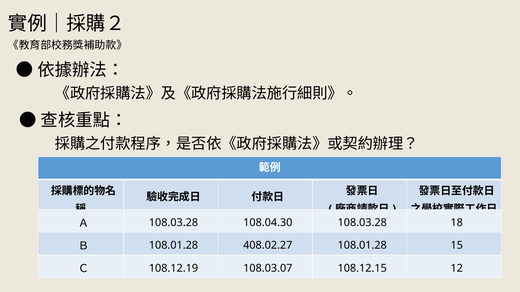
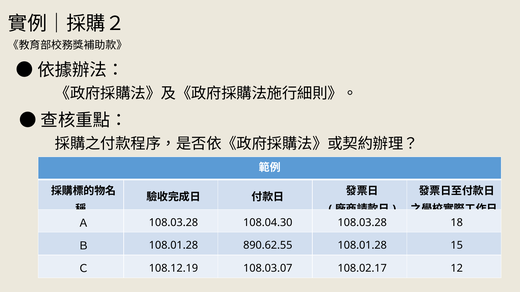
408.02.27: 408.02.27 -> 890.62.55 (268, 246)
108.12.15: 108.12.15 -> 108.02.17 (362, 269)
